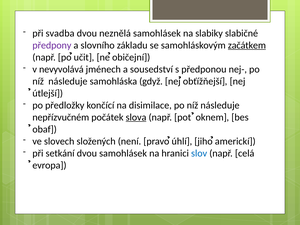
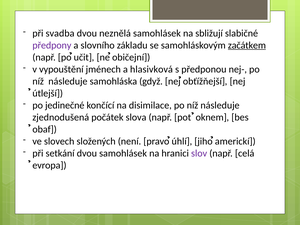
slabiky: slabiky -> sbližují (209, 33)
nevyvolává: nevyvolává -> vypouštění (61, 69)
sousedství: sousedství -> hlasivková (151, 69)
předložky: předložky -> jedinečné (65, 105)
nepřízvučném: nepřízvučném -> zjednodušená (61, 117)
slova underline: present -> none (136, 117)
slov colour: blue -> purple (199, 153)
